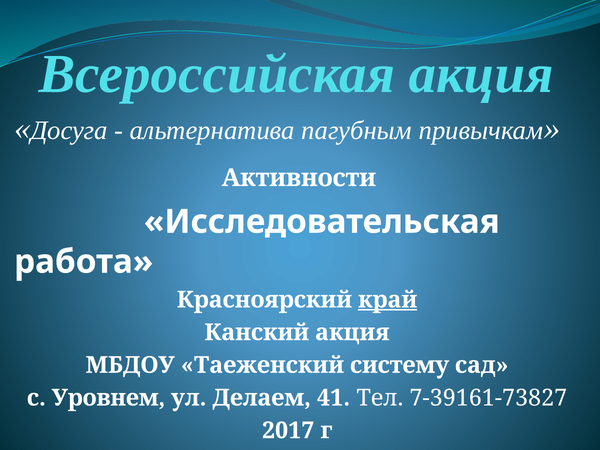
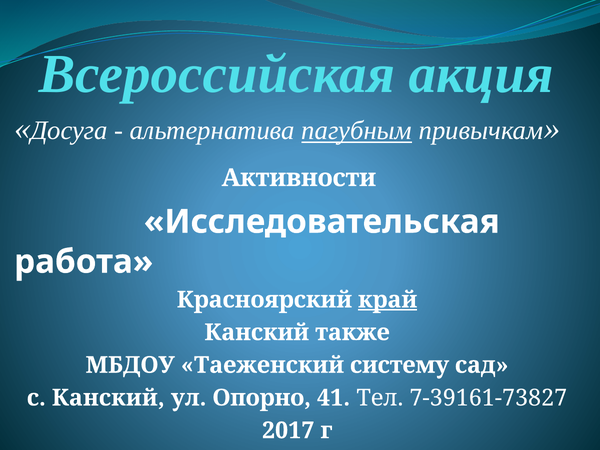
пагубным underline: none -> present (357, 131)
Канский акция: акция -> также (352, 332)
с Уровнем: Уровнем -> Канский (108, 398)
Делаем: Делаем -> Опорно (262, 398)
